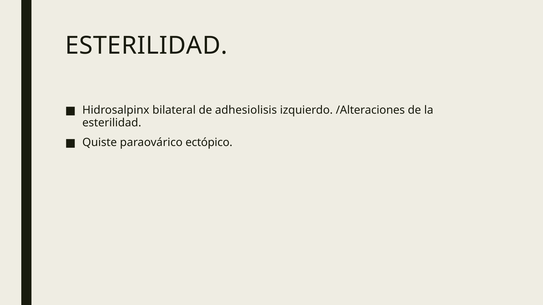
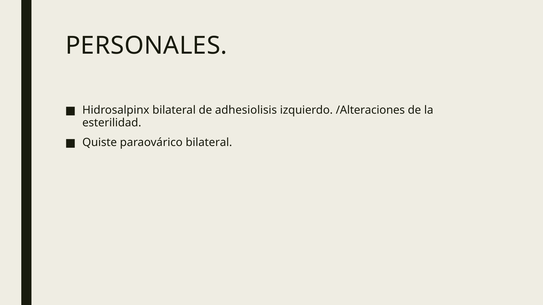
ESTERILIDAD: ESTERILIDAD -> PERSONALES (146, 46)
paraovárico ectópico: ectópico -> bilateral (209, 143)
